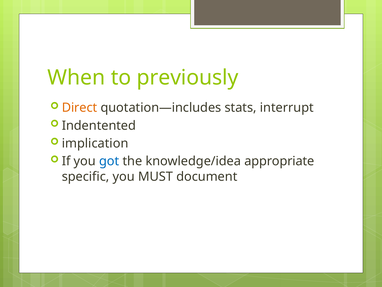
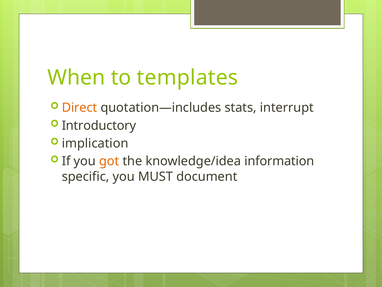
previously: previously -> templates (187, 78)
Indentented: Indentented -> Introductory (99, 125)
got colour: blue -> orange (109, 161)
appropriate: appropriate -> information (279, 161)
